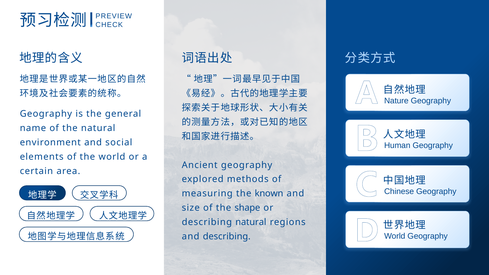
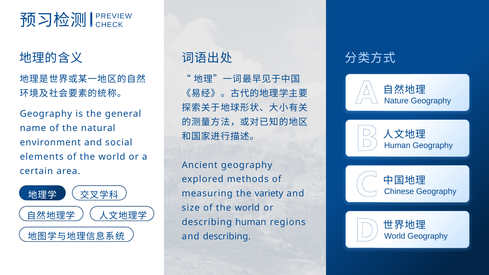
known: known -> variety (269, 194)
size of the shape: shape -> world (247, 208)
describing natural: natural -> human (251, 222)
